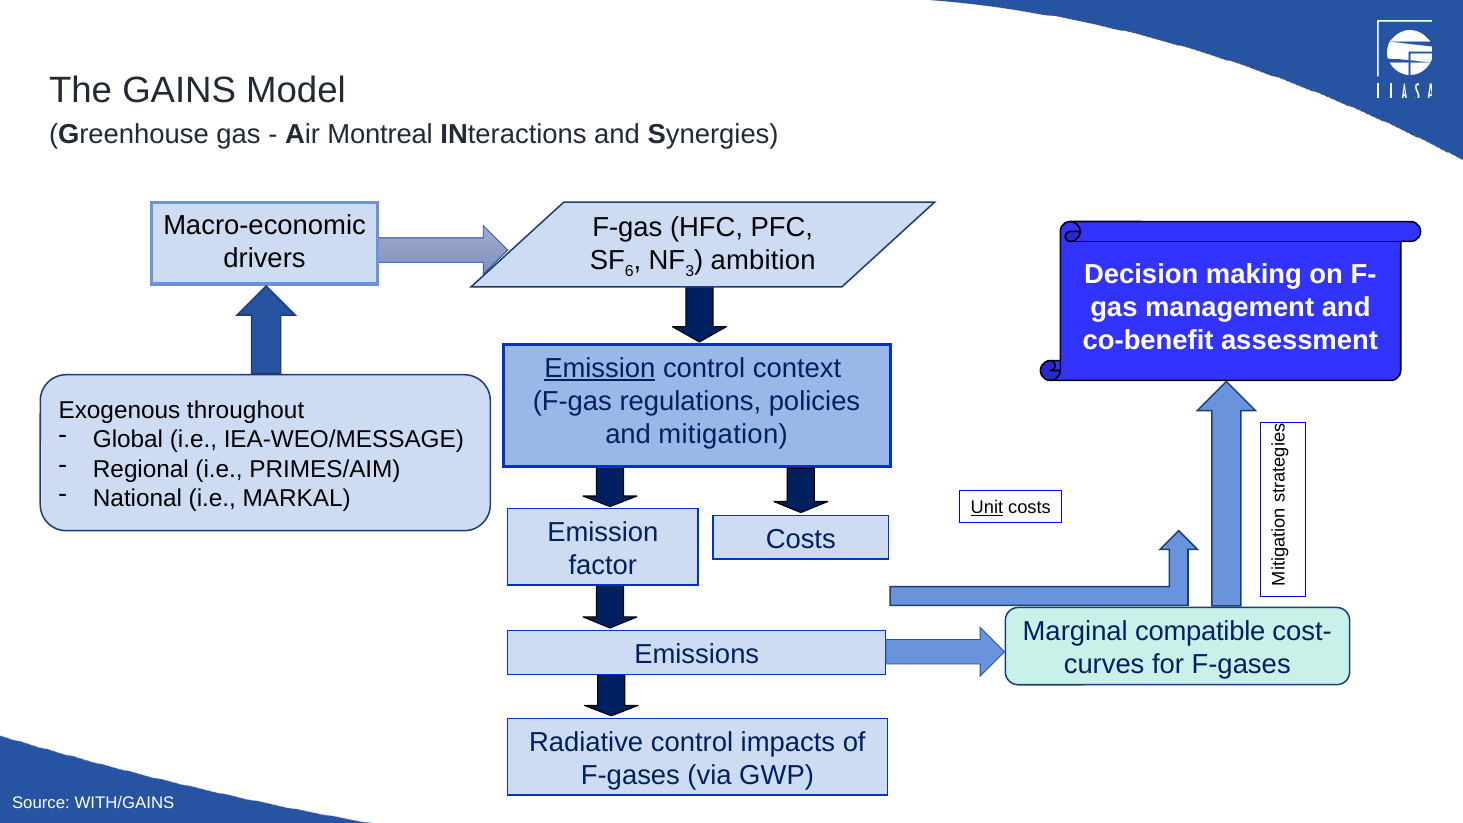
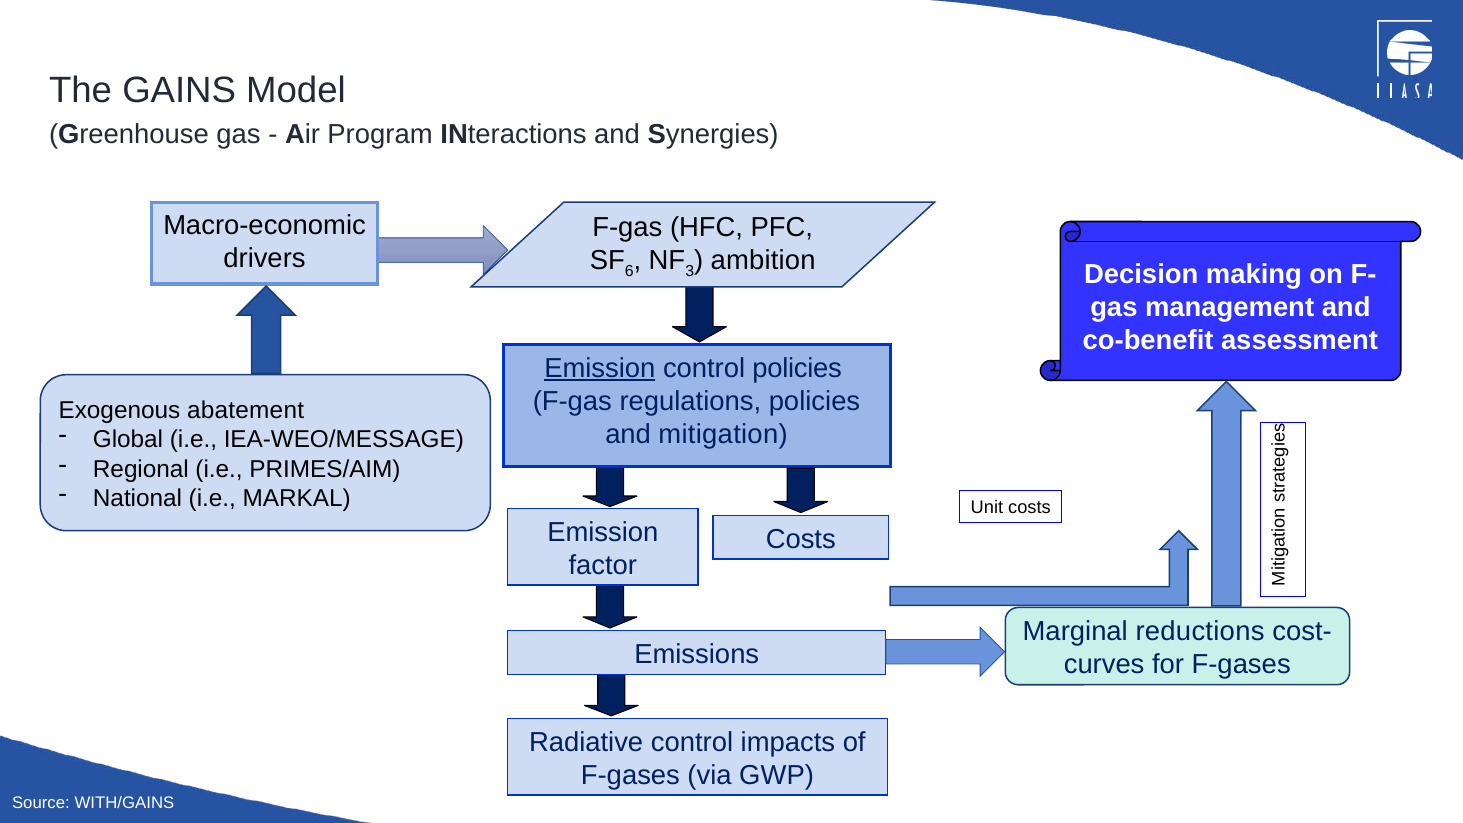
Montreal: Montreal -> Program (380, 134)
control context: context -> policies (797, 368)
throughout: throughout -> abatement (246, 410)
Unit underline: present -> none (987, 508)
compatible: compatible -> reductions (1200, 631)
